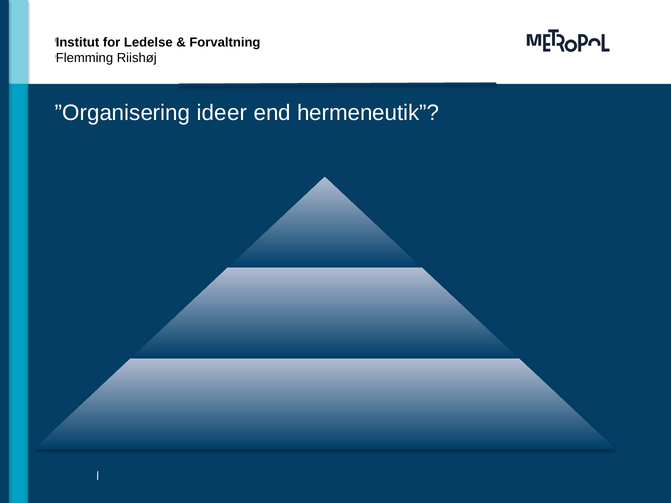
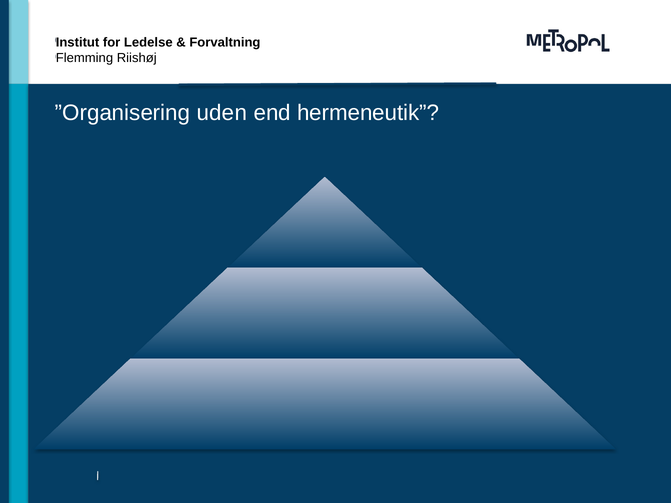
ideer: ideer -> uden (222, 113)
